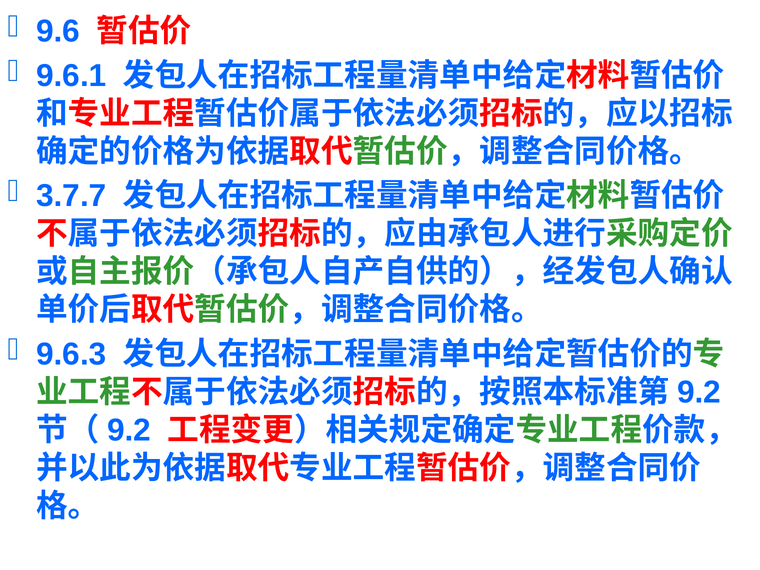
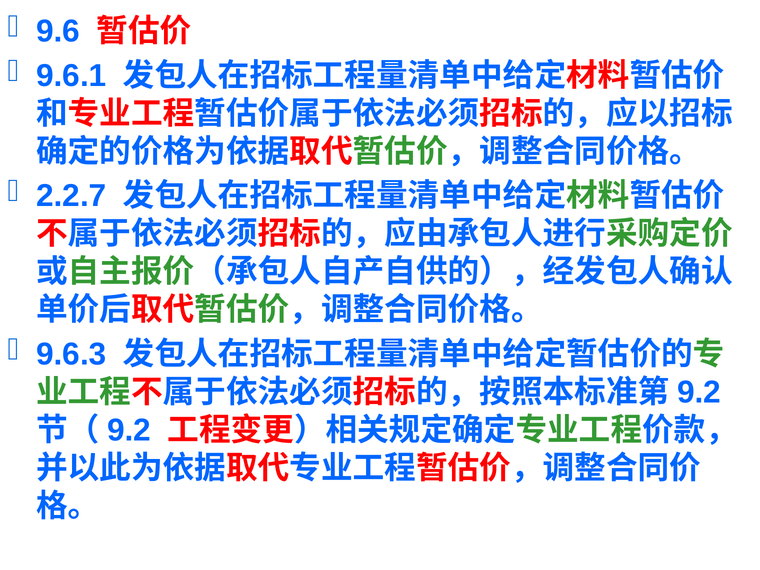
3.7.7: 3.7.7 -> 2.2.7 (71, 196)
